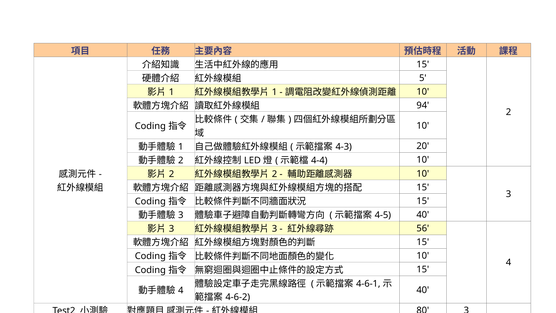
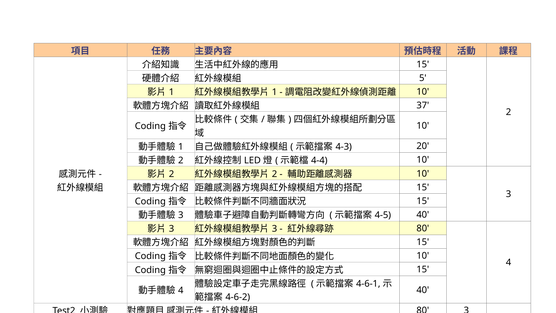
94: 94 -> 37 (423, 105)
56: 56 -> 80 (423, 228)
